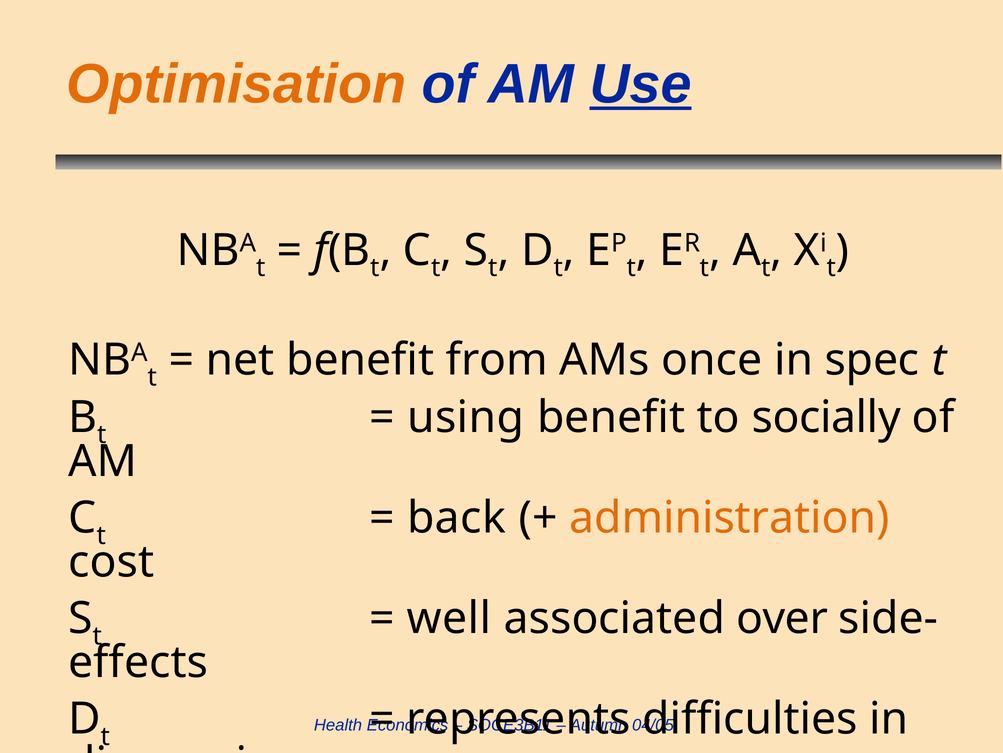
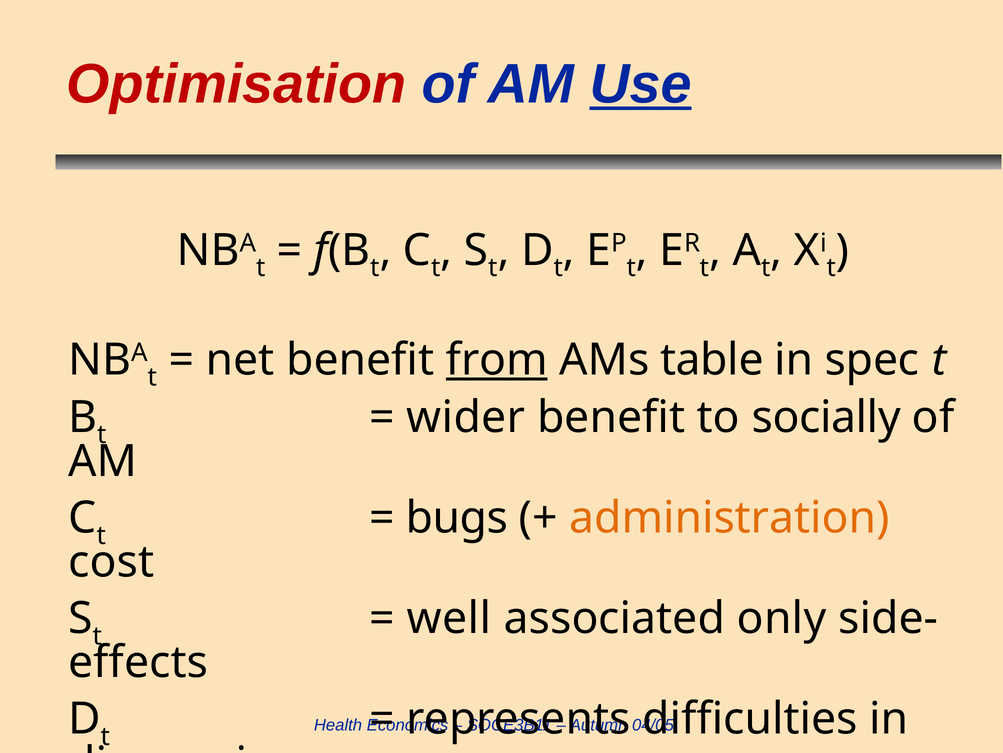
Optimisation colour: orange -> red (236, 84)
from underline: none -> present (497, 360)
once: once -> table (712, 360)
using: using -> wider (466, 417)
back: back -> bugs (457, 518)
over: over -> only (782, 618)
